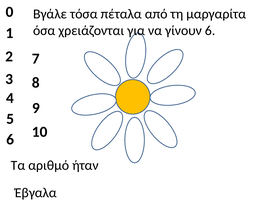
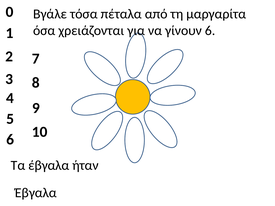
Τα αριθμό: αριθμό -> έβγαλα (49, 166)
